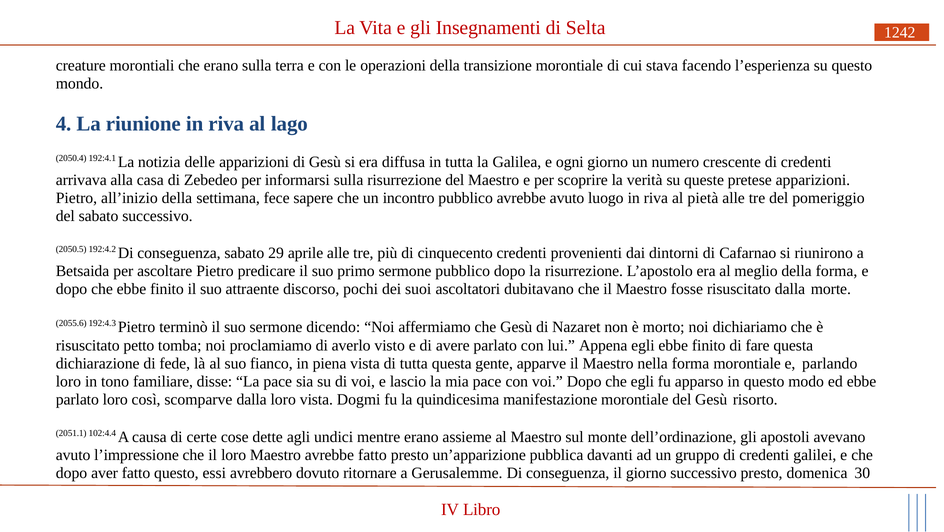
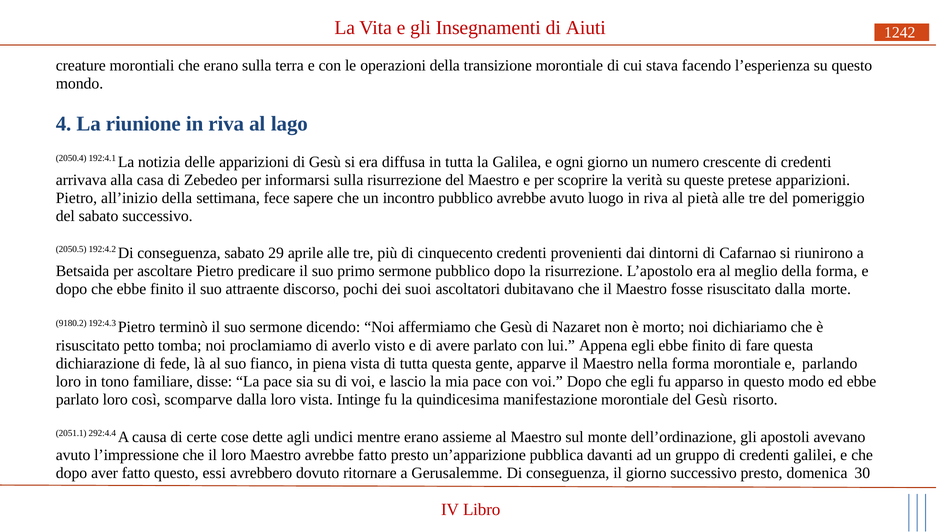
Selta: Selta -> Aiuti (586, 28)
2055.6: 2055.6 -> 9180.2 (71, 323)
Dogmi: Dogmi -> Intinge (359, 399)
102:4.4: 102:4.4 -> 292:4.4 (102, 433)
